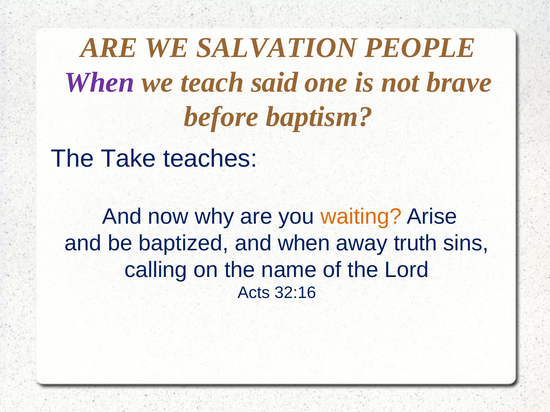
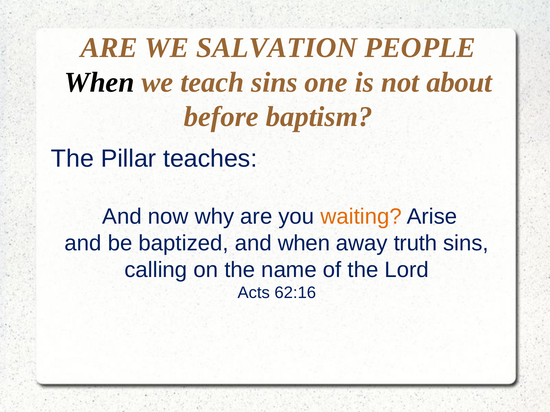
When colour: purple -> black (99, 82)
teach said: said -> sins (274, 82)
brave: brave -> about (459, 82)
Take: Take -> Pillar (128, 159)
32:16: 32:16 -> 62:16 (295, 293)
